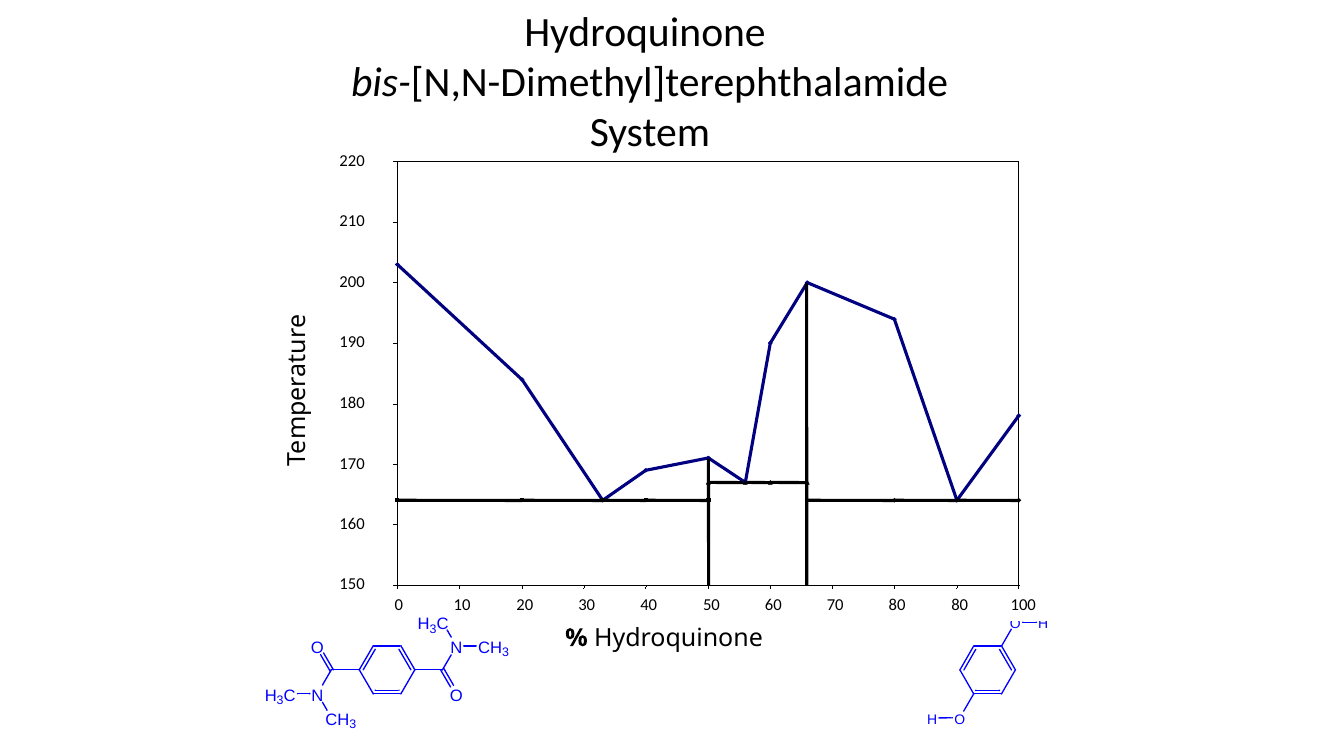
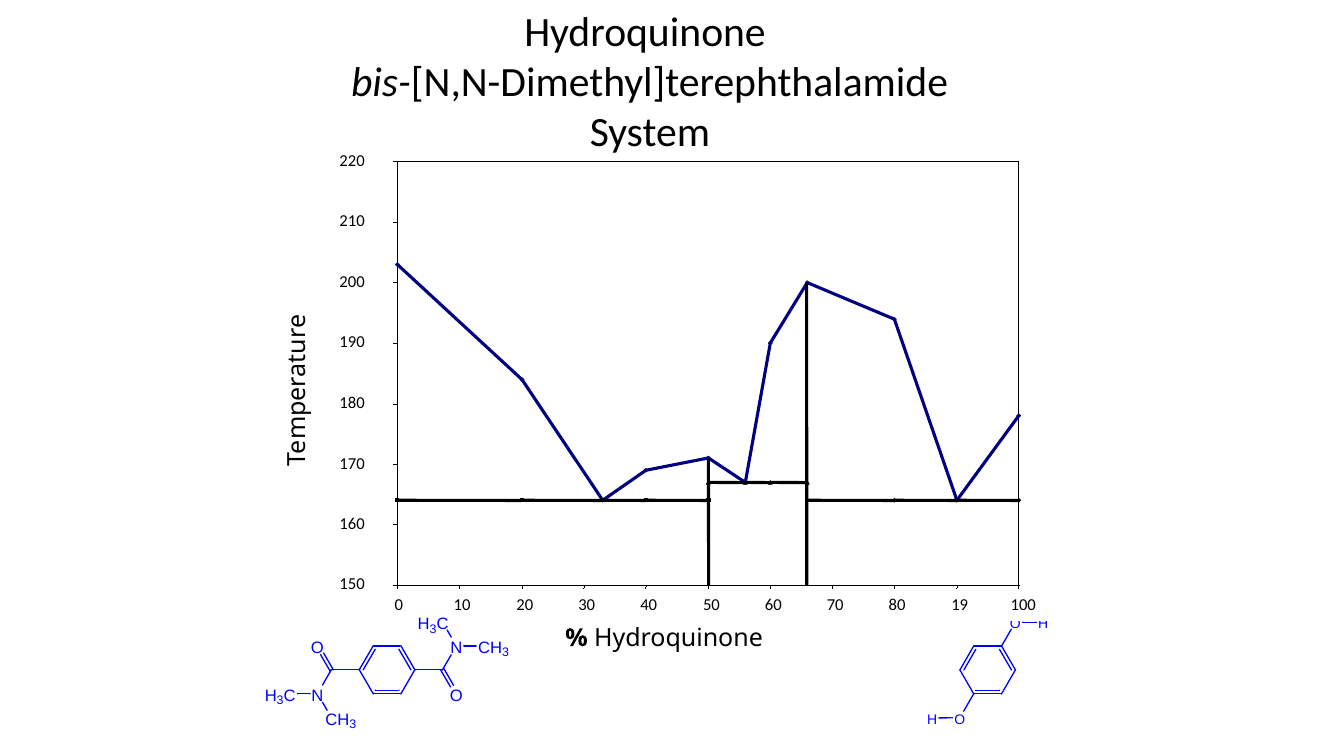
80 80: 80 -> 19 (960, 605)
